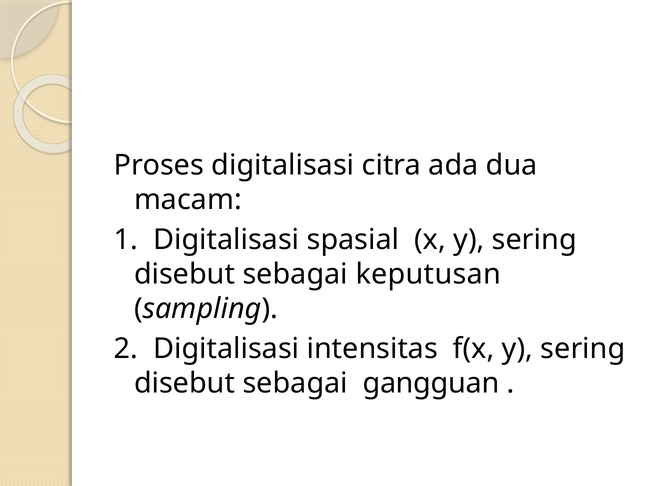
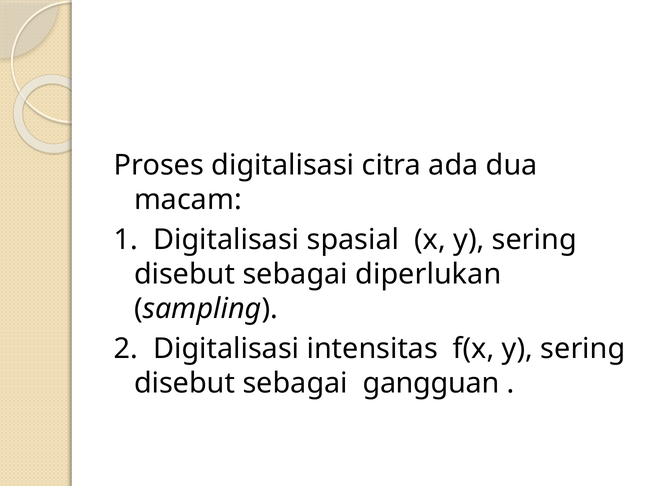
keputusan: keputusan -> diperlukan (428, 274)
